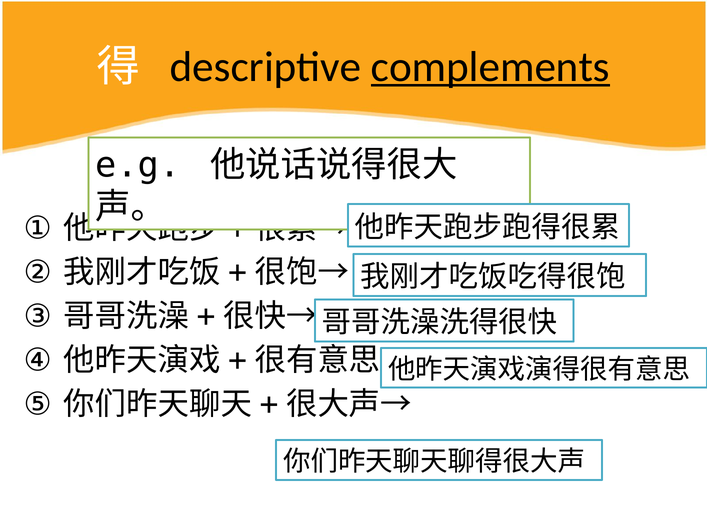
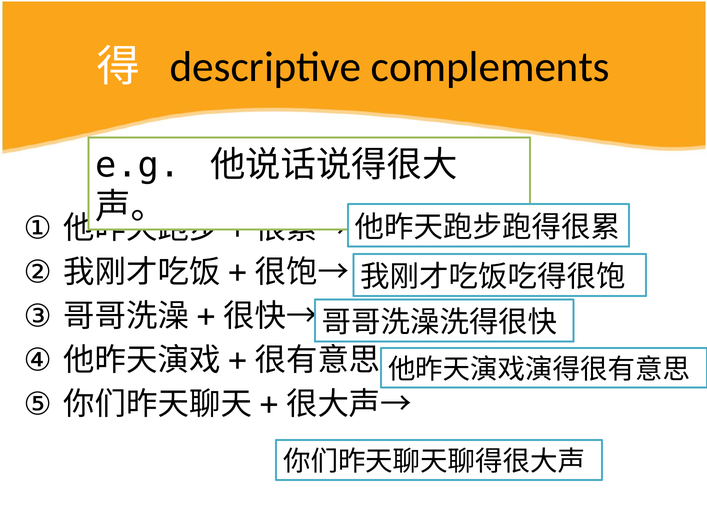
complements underline: present -> none (490, 67)
